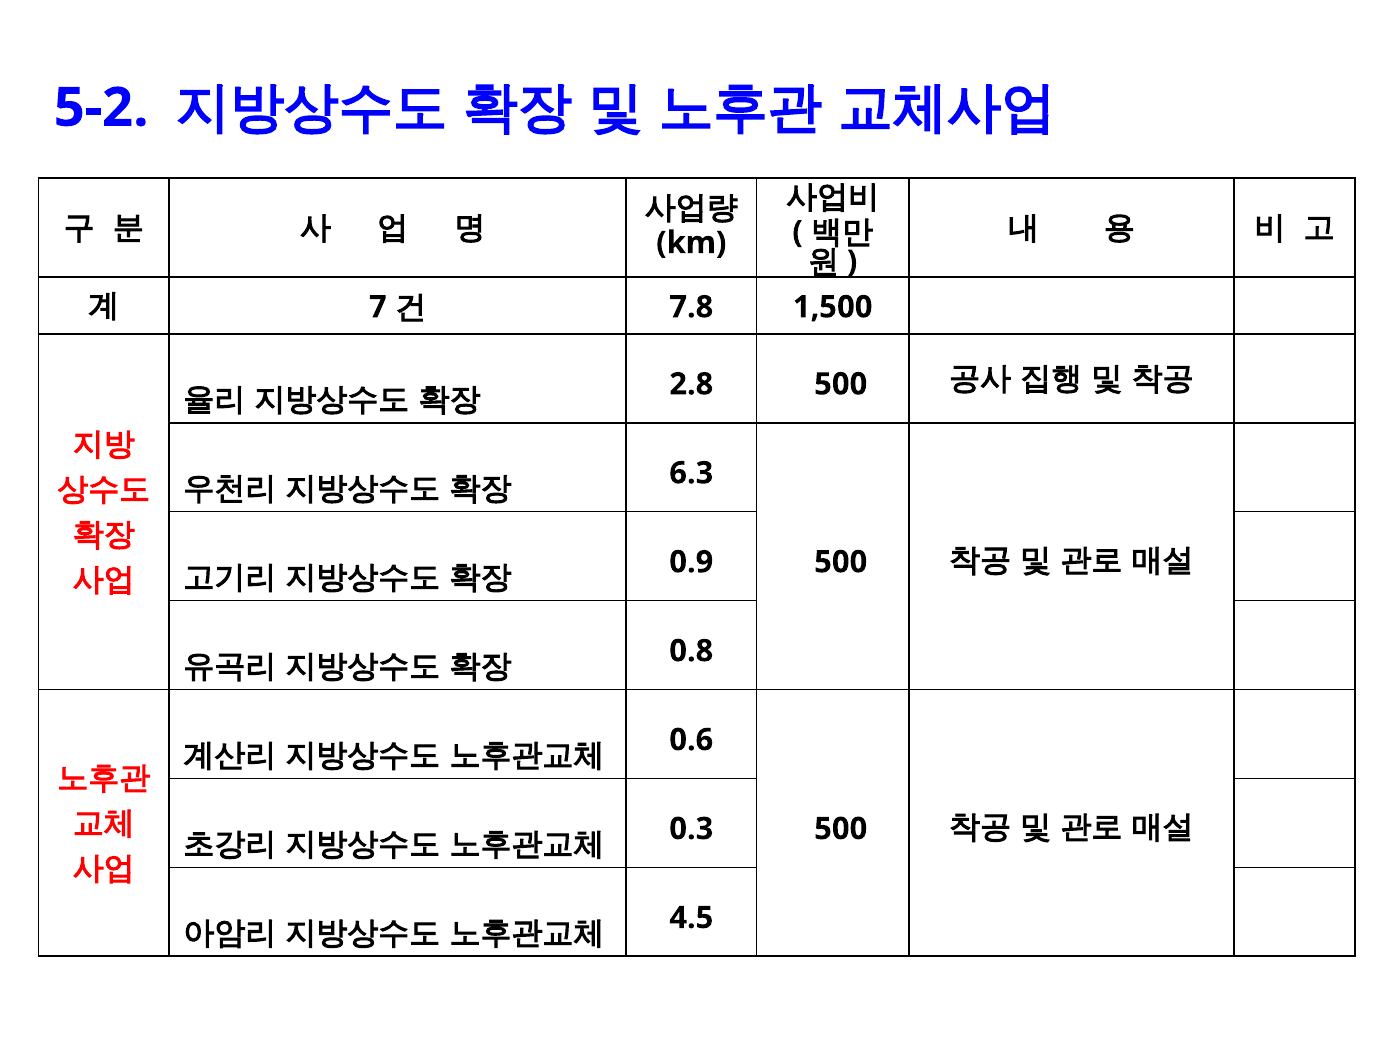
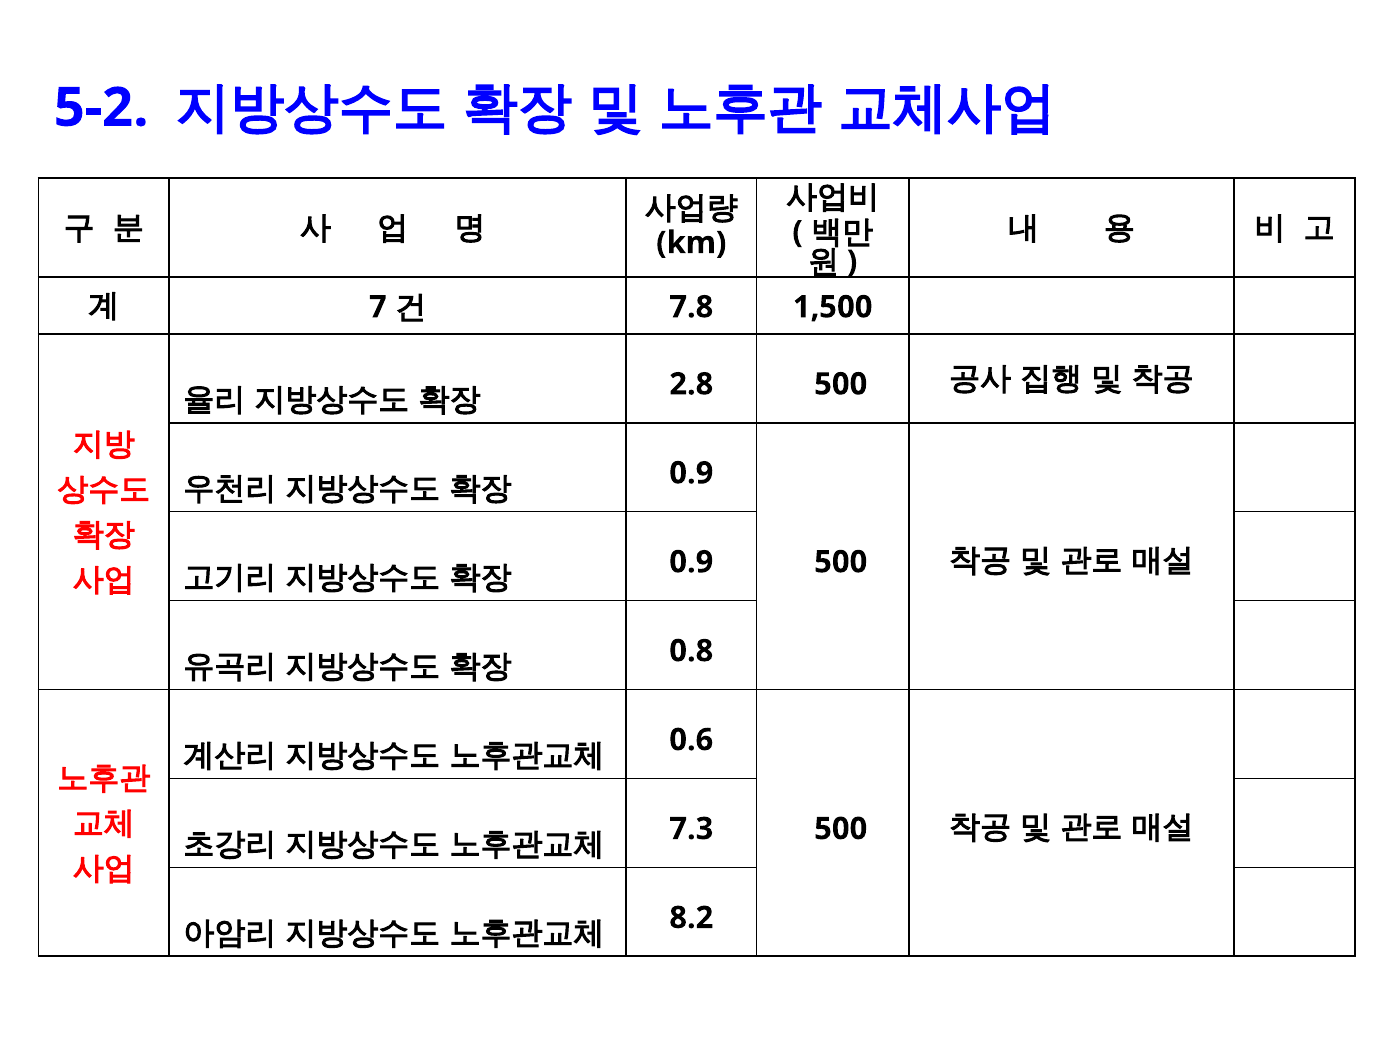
6.3: 6.3 -> 0.9 (691, 473)
0.3: 0.3 -> 7.3 (691, 829)
4.5: 4.5 -> 8.2 (691, 918)
